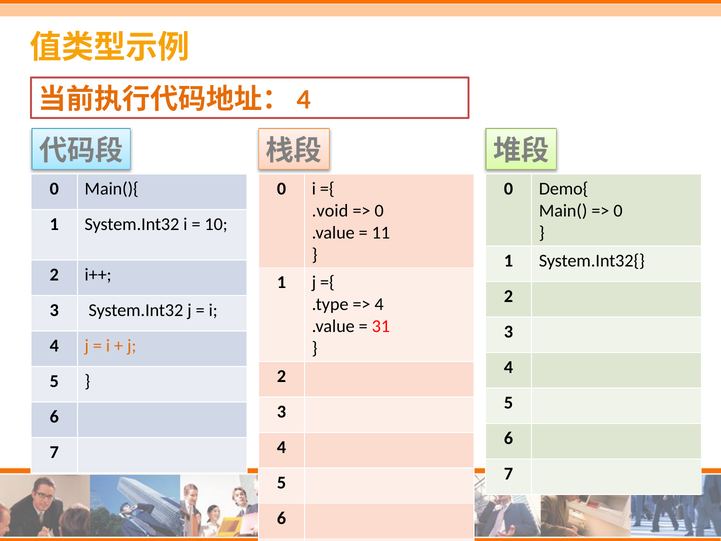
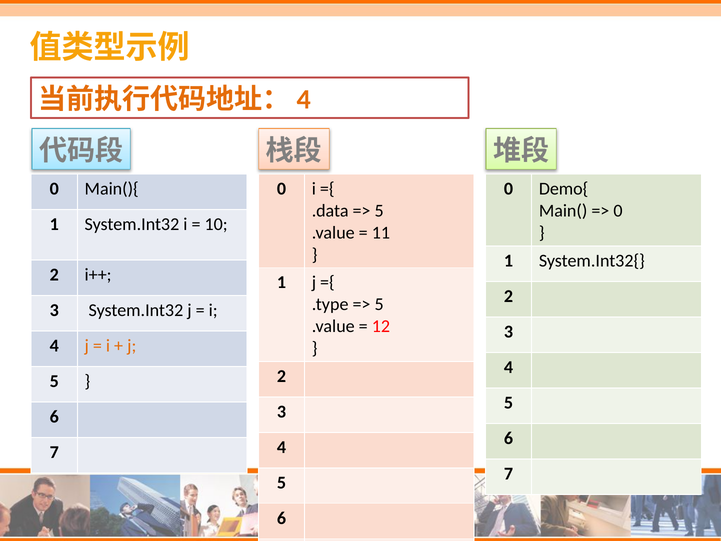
.void: .void -> .data (330, 211)
0: 0 -> 5 (379, 211)
4: 4 -> 5 (379, 304)
31: 31 -> 12 (381, 326)
